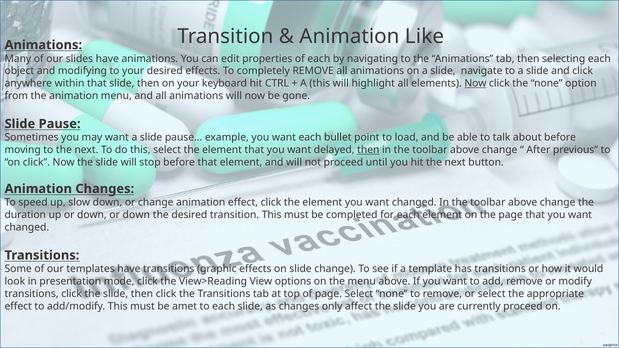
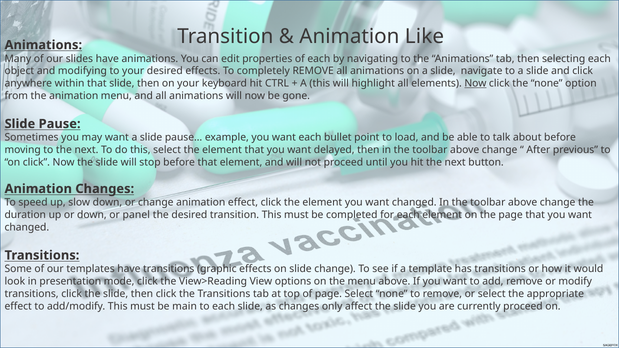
then underline: present -> none (368, 150)
down or down: down -> panel (136, 215)
amet: amet -> main (185, 306)
